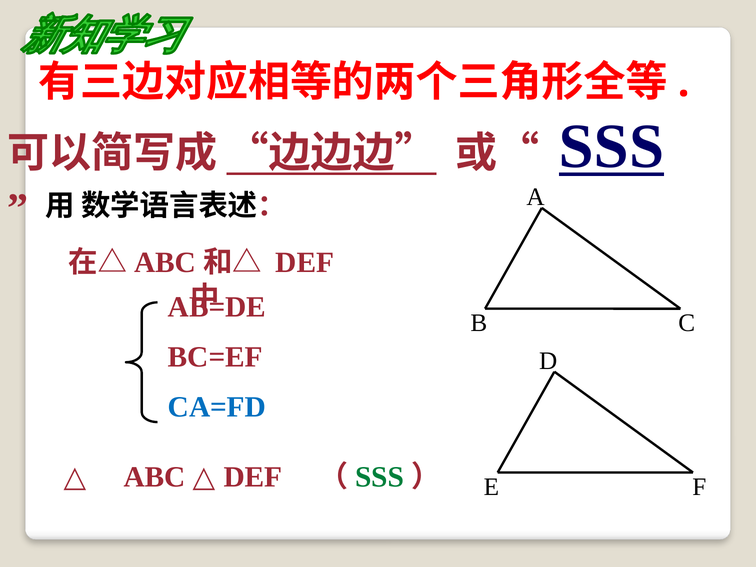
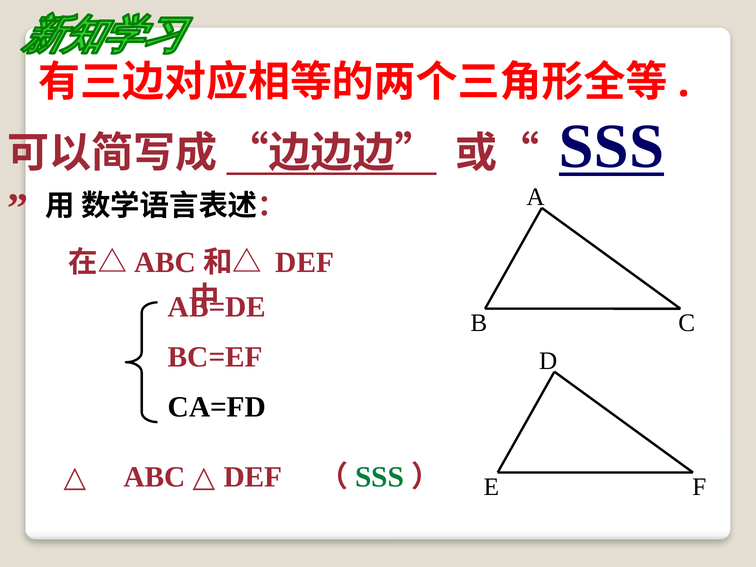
CA=FD colour: blue -> black (217, 407)
